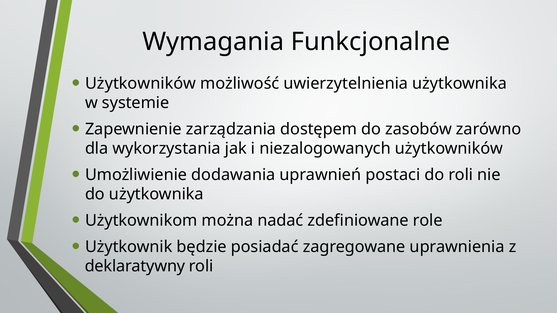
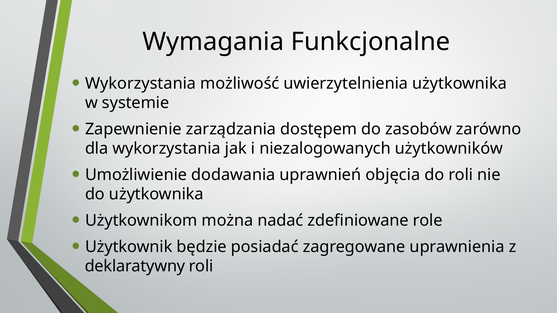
Użytkowników: Użytkowników -> Wykorzystania (141, 83)
postaci: postaci -> objęcia (393, 175)
